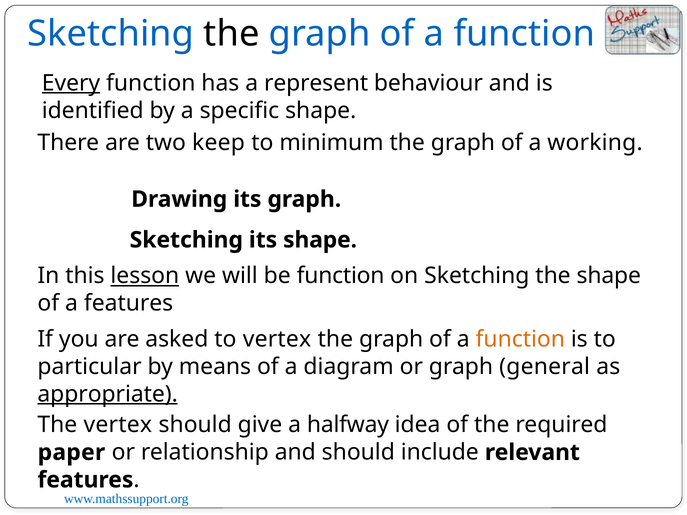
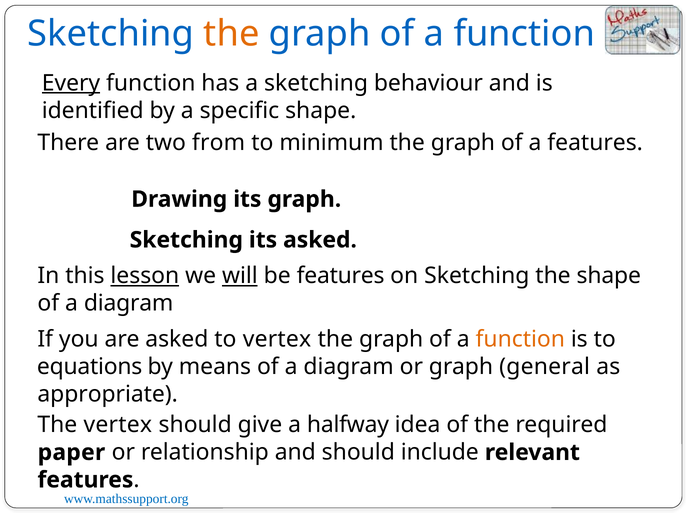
the colour: black -> orange (231, 34)
a represent: represent -> sketching (316, 83)
keep: keep -> from (219, 143)
a working: working -> features (595, 143)
its shape: shape -> asked (320, 240)
will underline: none -> present (240, 276)
be function: function -> features (341, 276)
features: features -> diagram (129, 303)
particular: particular -> equations (90, 367)
appropriate underline: present -> none (108, 394)
